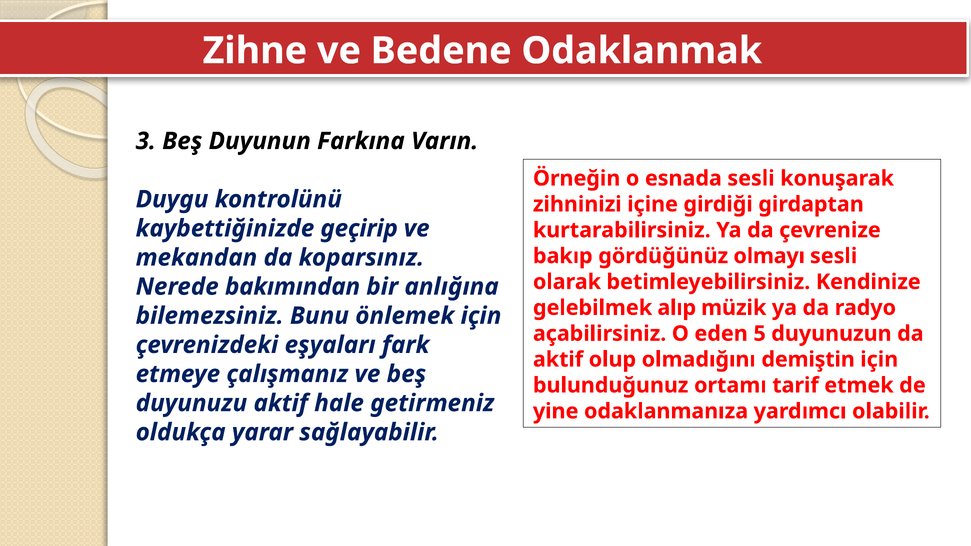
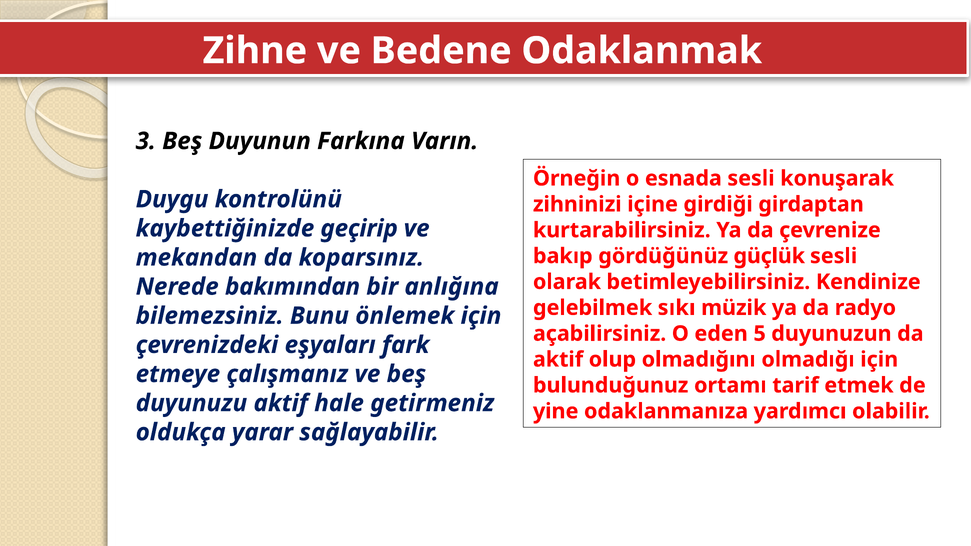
olmayı: olmayı -> güçlük (769, 256)
alıp: alıp -> sıkı (677, 308)
demiştin: demiştin -> olmadığı (808, 360)
